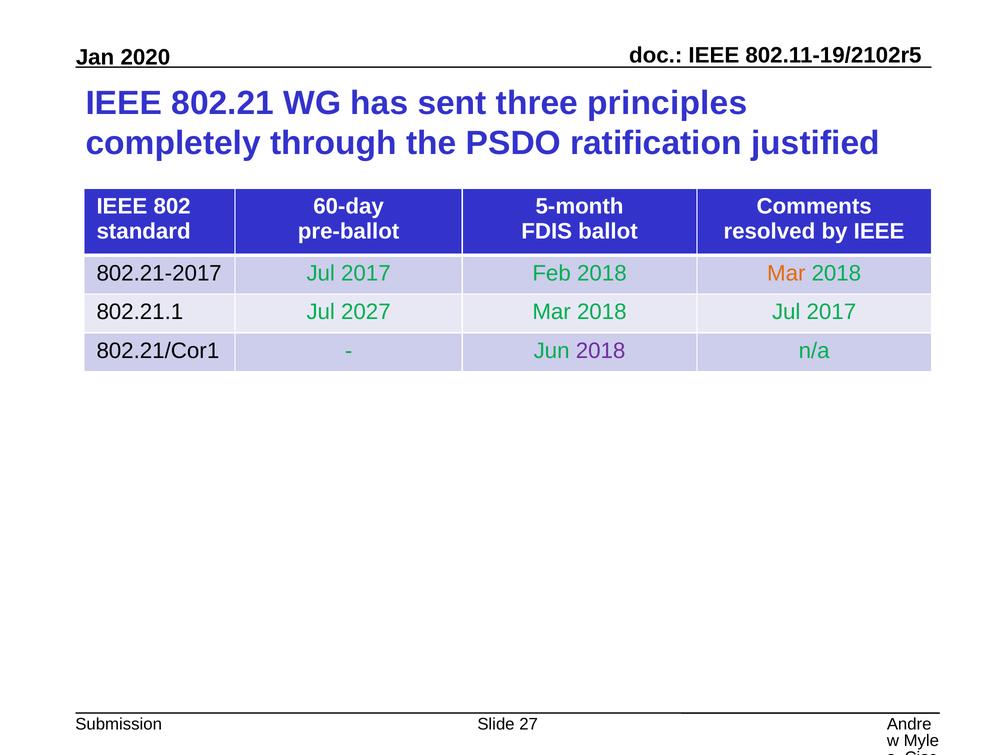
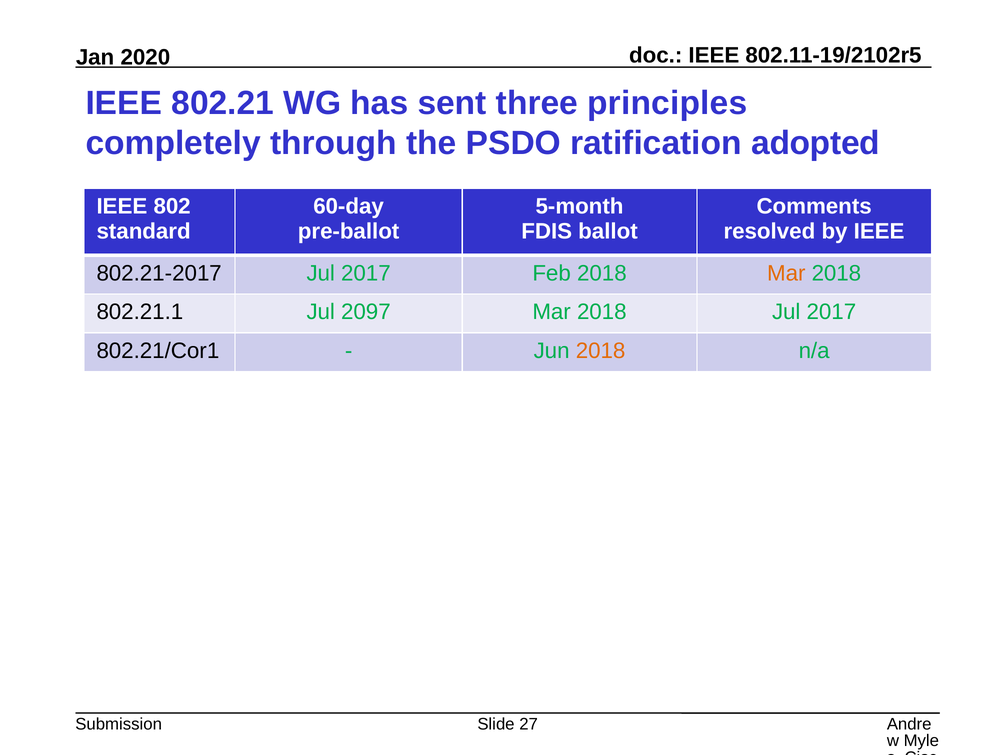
justified: justified -> adopted (816, 143)
2027: 2027 -> 2097 (366, 312)
2018 colour: purple -> orange (601, 351)
